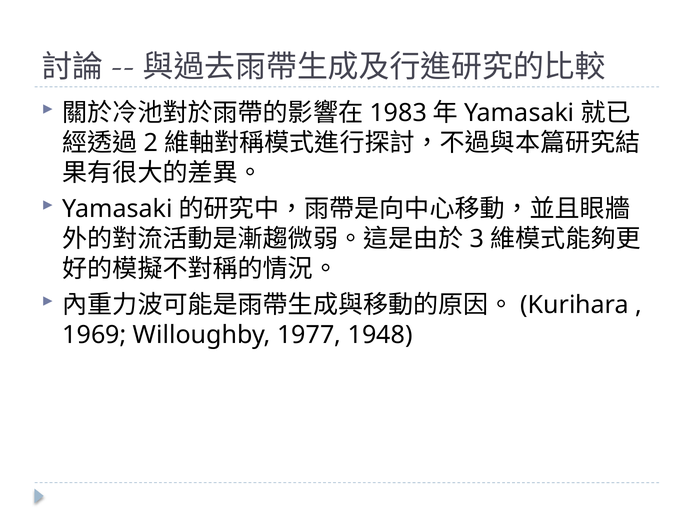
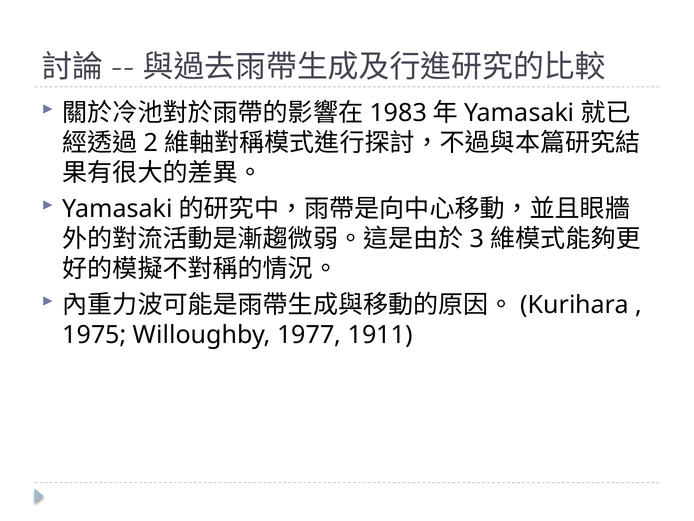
1969: 1969 -> 1975 (94, 335)
1948: 1948 -> 1911 (380, 335)
